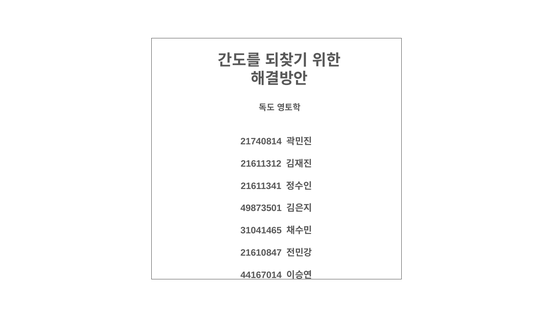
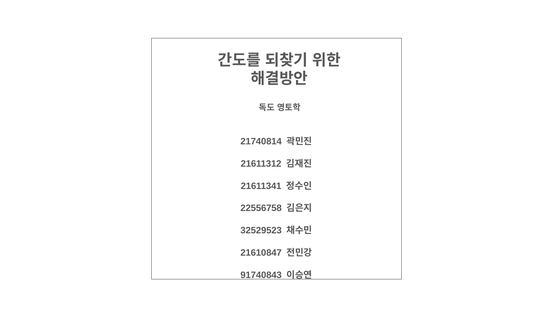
49873501: 49873501 -> 22556758 (261, 208)
31041465: 31041465 -> 32529523 (261, 231)
44167014: 44167014 -> 91740843 (261, 275)
